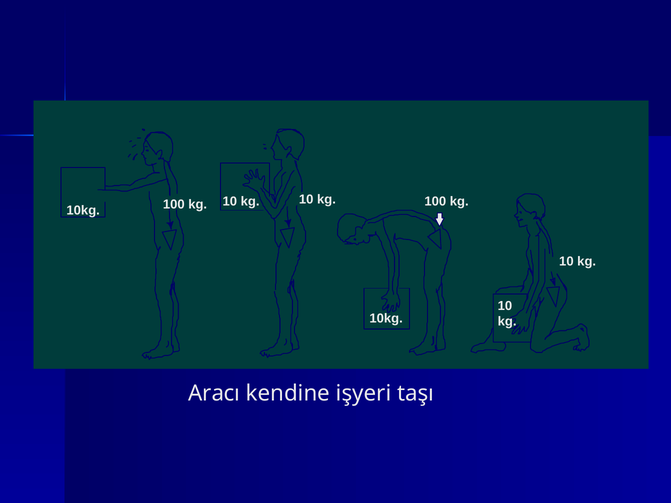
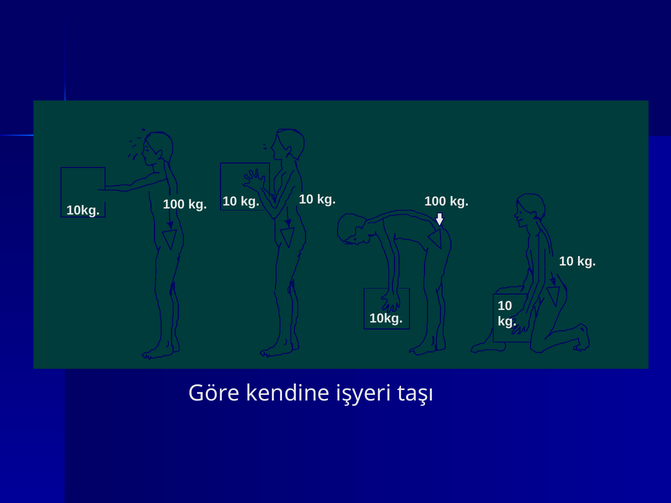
Aracı: Aracı -> Göre (214, 393)
